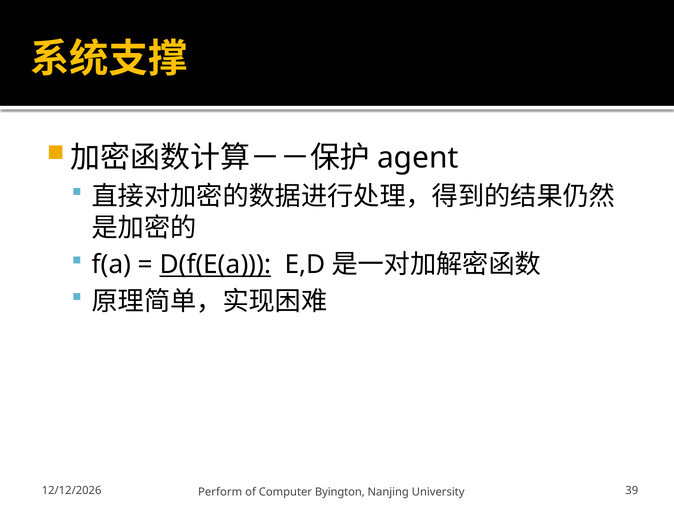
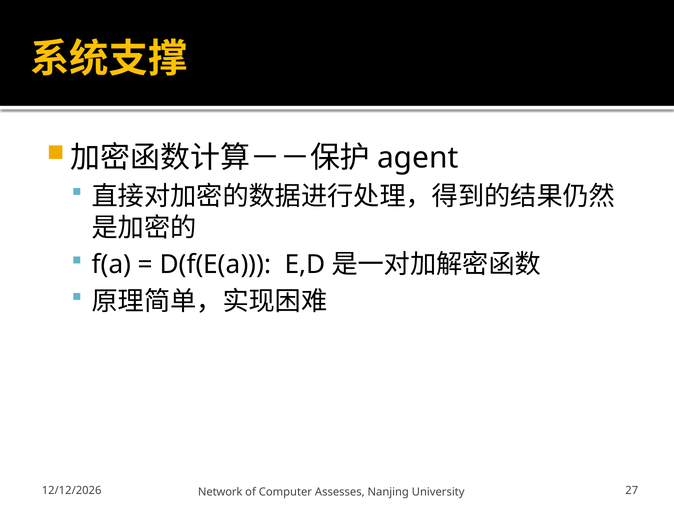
D(f(E(a underline: present -> none (215, 265)
Perform: Perform -> Network (220, 492)
Byington: Byington -> Assesses (340, 492)
39: 39 -> 27 (632, 490)
